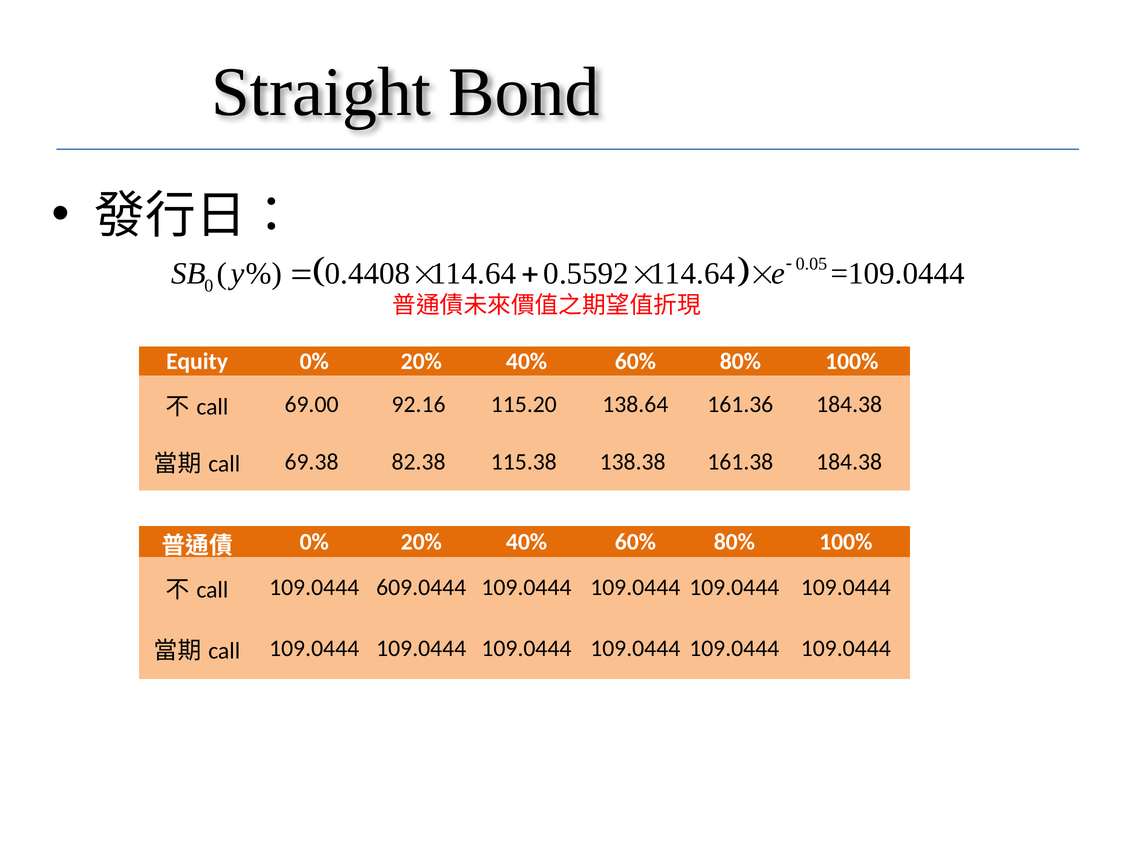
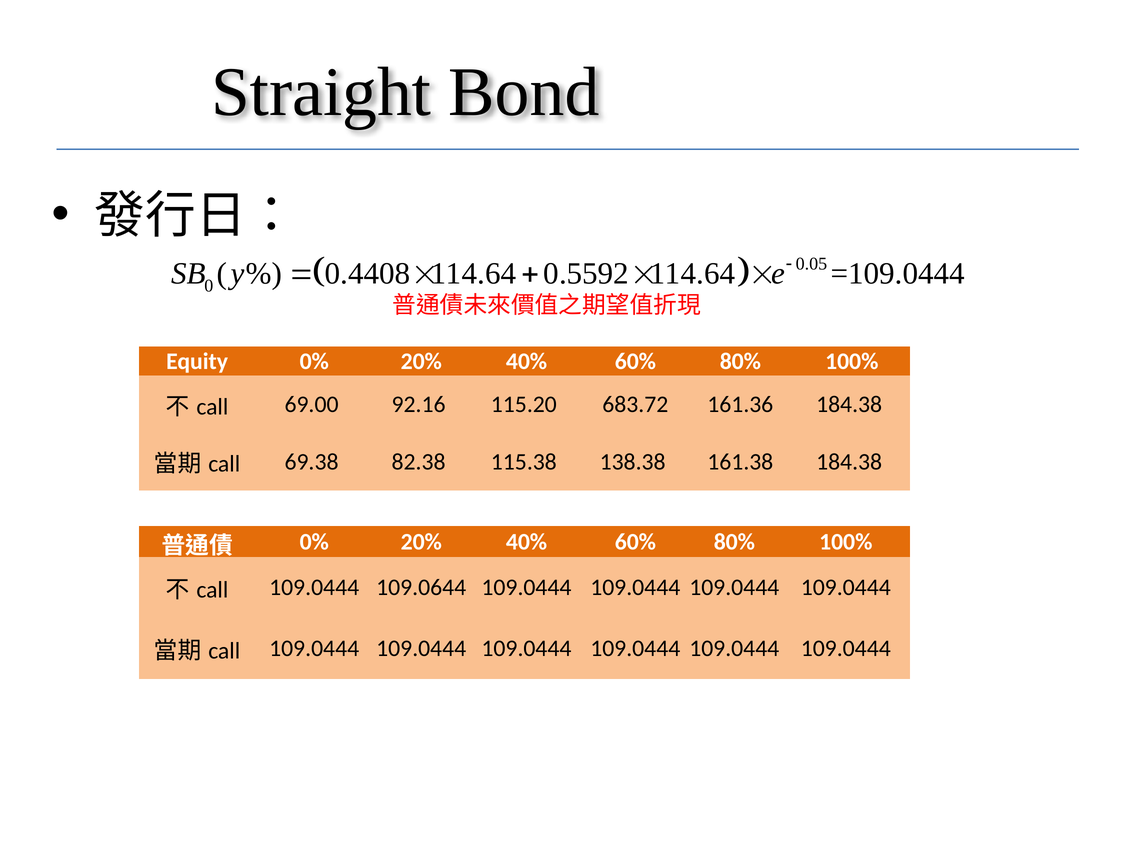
138.64: 138.64 -> 683.72 (635, 404)
609.0444: 609.0444 -> 109.0644 (421, 587)
